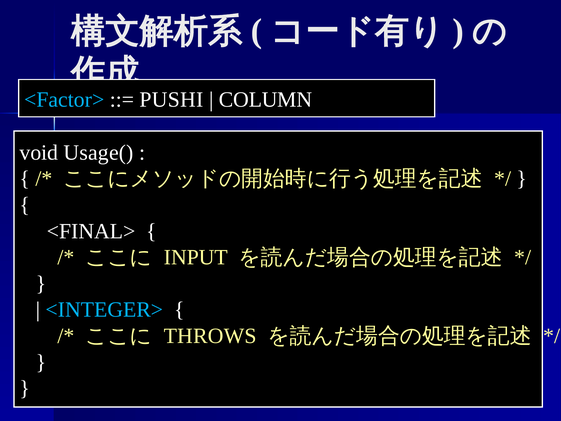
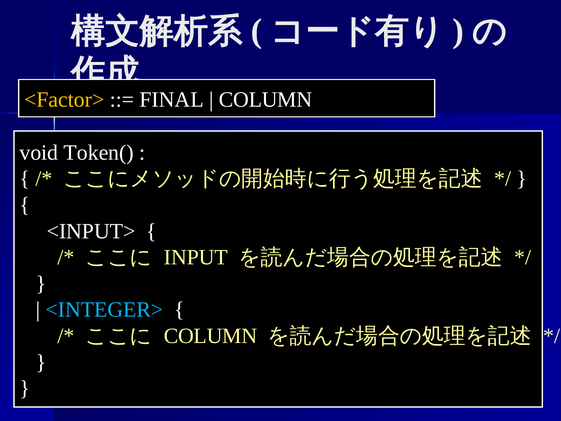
<Factor> colour: light blue -> yellow (64, 100)
PUSHI: PUSHI -> FINAL (172, 100)
Usage(: Usage( -> Token( (99, 152)
<FINAL>: <FINAL> -> <INPUT> (91, 231)
THROWS: THROWS -> COLUMN (210, 336)
